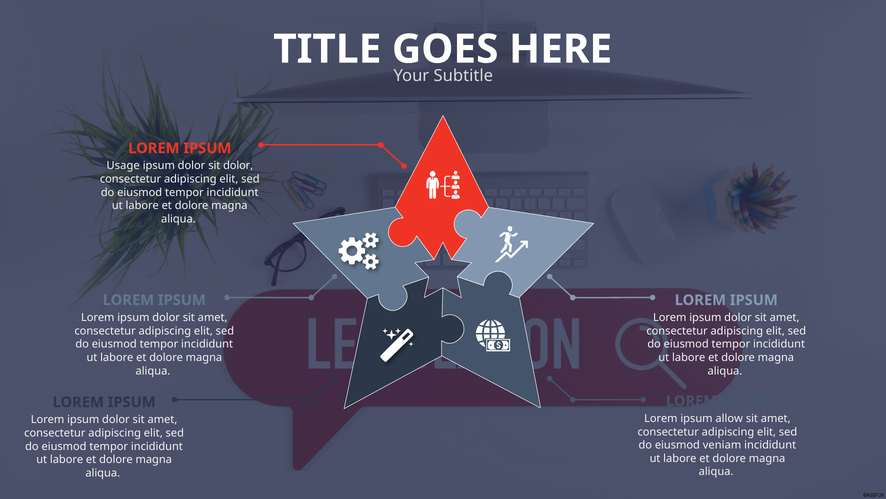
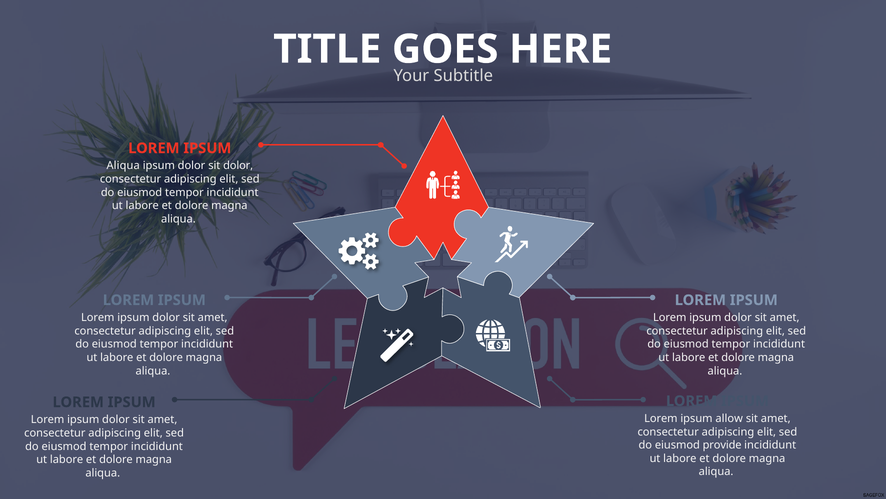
Usage: Usage -> Aliqua (123, 166)
veniam: veniam -> provide (722, 445)
